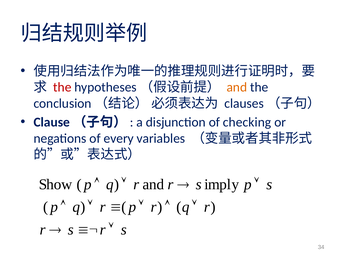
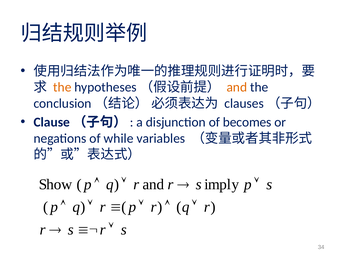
the colour: red -> orange (62, 87)
checking: checking -> becomes (247, 122)
every: every -> while (119, 138)
